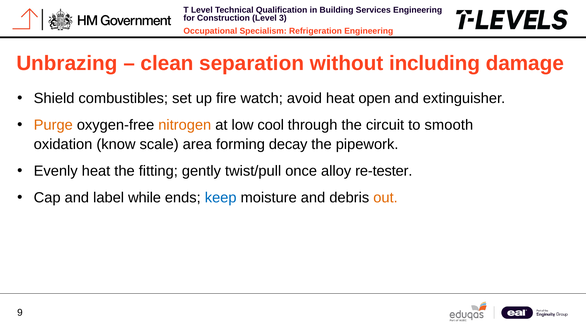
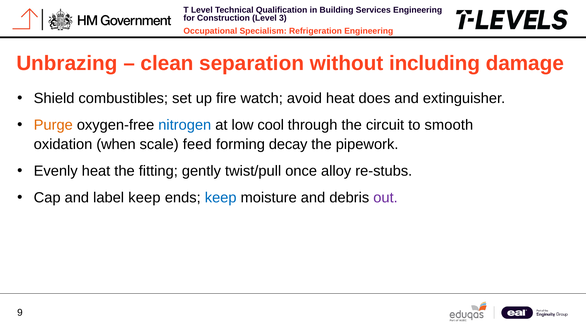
open: open -> does (374, 98)
nitrogen colour: orange -> blue (185, 125)
know: know -> when (116, 144)
area: area -> feed (197, 144)
re‑tester: re‑tester -> re‑stubs (384, 171)
label while: while -> keep (144, 198)
out colour: orange -> purple (385, 198)
